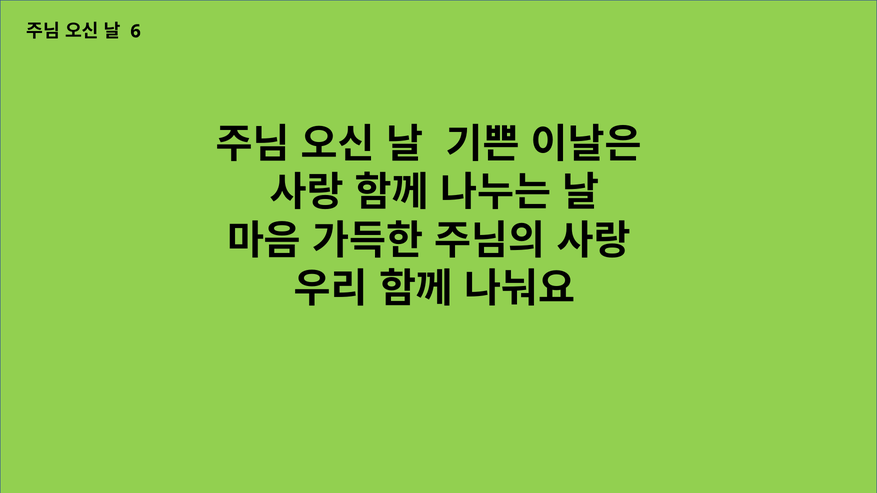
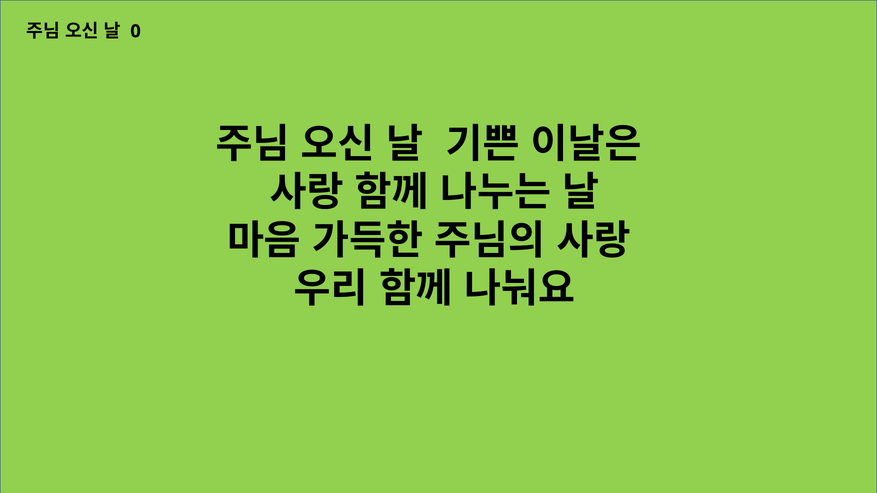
6: 6 -> 0 (136, 31)
